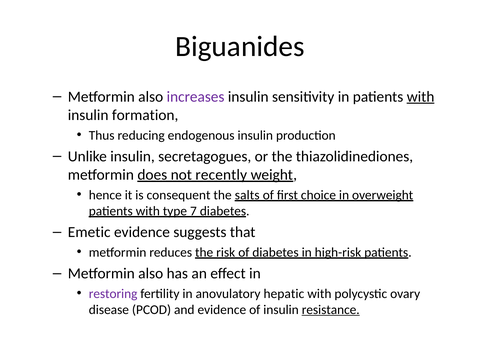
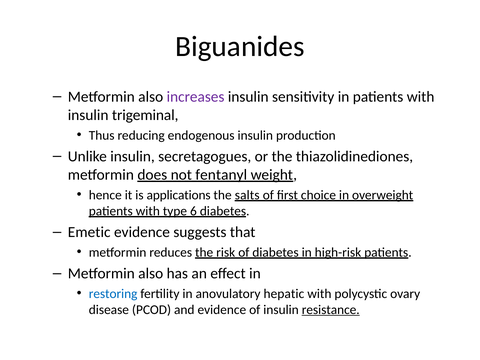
with underline: present -> none (421, 97)
formation: formation -> trigeminal (145, 115)
recently: recently -> fentanyl (221, 175)
consequent: consequent -> applications (179, 195)
7: 7 -> 6 (193, 211)
restoring colour: purple -> blue (113, 294)
